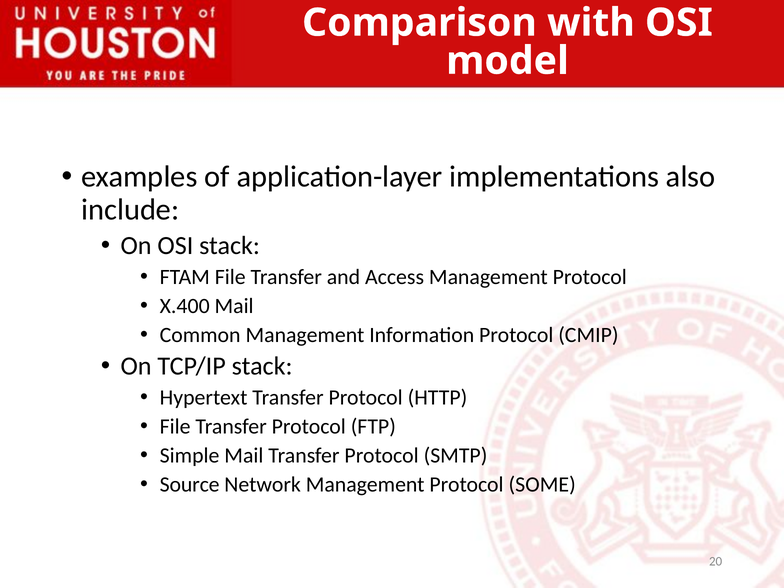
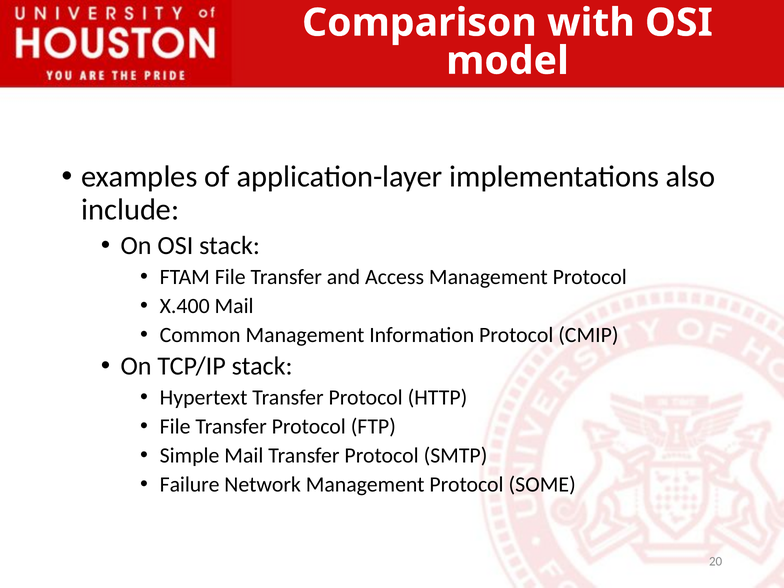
Source: Source -> Failure (190, 484)
